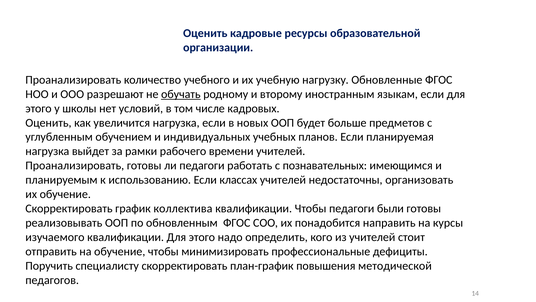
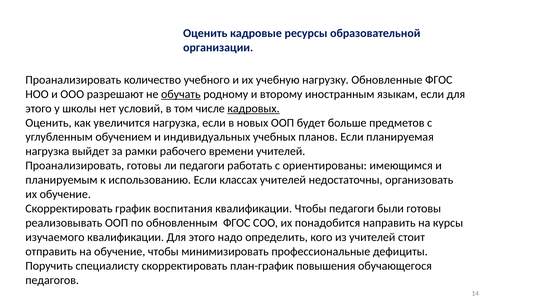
кадровых underline: none -> present (253, 108)
познавательных: познавательных -> ориентированы (325, 165)
коллектива: коллектива -> воспитания (183, 208)
методической: методической -> обучающегося (395, 266)
